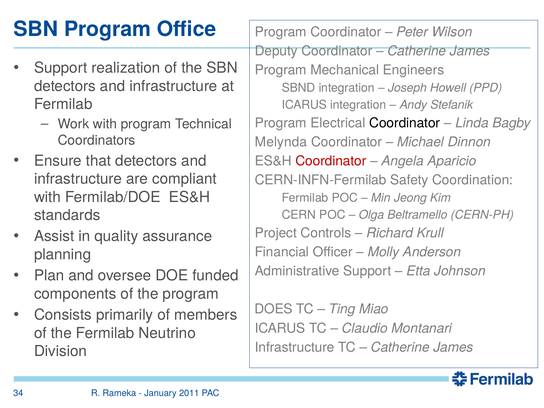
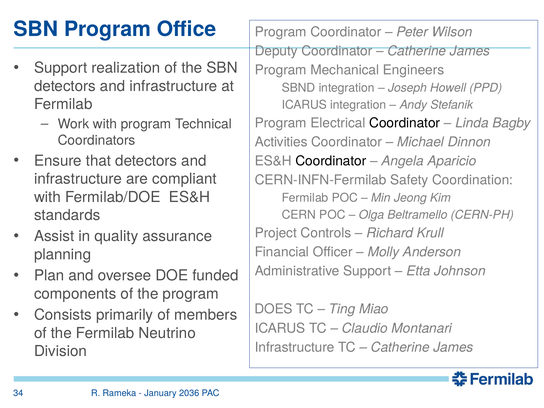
Melynda: Melynda -> Activities (281, 142)
Coordinator colour: red -> black (331, 161)
2011: 2011 -> 2036 (189, 393)
